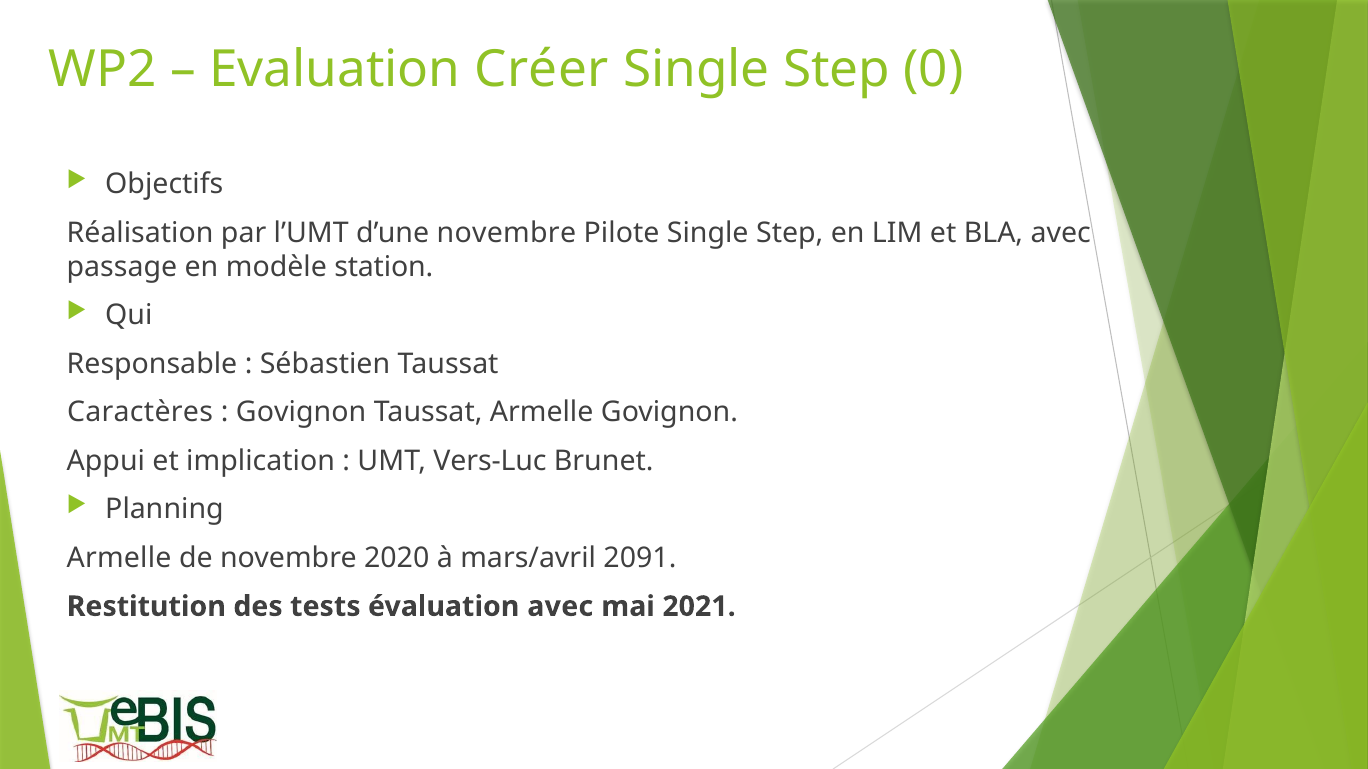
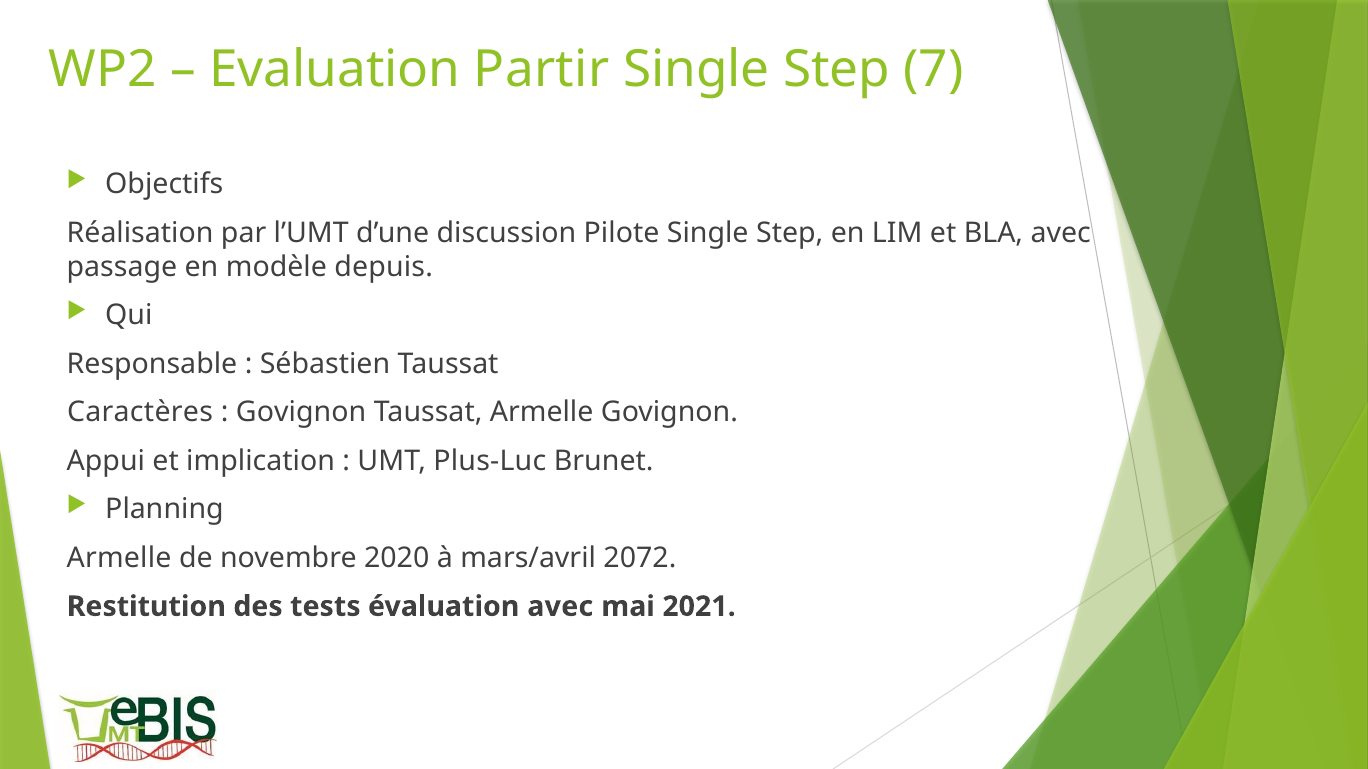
Créer: Créer -> Partir (542, 70)
0: 0 -> 7 (933, 70)
d’une novembre: novembre -> discussion (507, 233)
station: station -> depuis (384, 267)
Vers-Luc: Vers-Luc -> Plus-Luc (490, 461)
2091: 2091 -> 2072 (640, 558)
